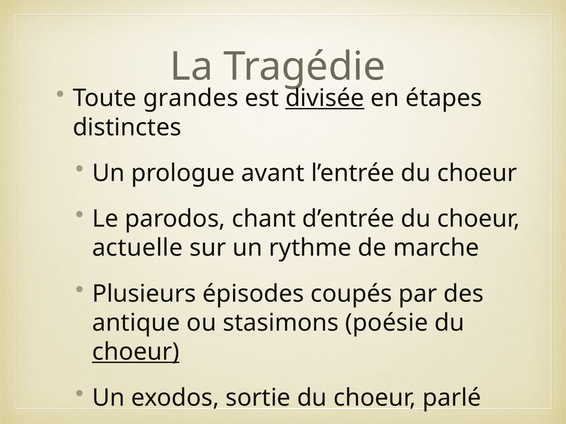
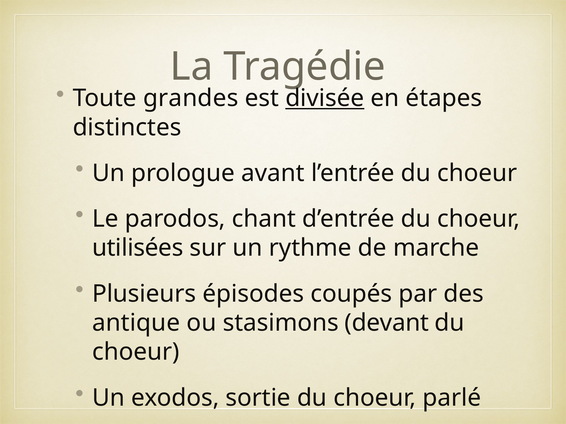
actuelle: actuelle -> utilisées (138, 248)
poésie: poésie -> devant (387, 323)
choeur underline: present -> none (136, 352)
